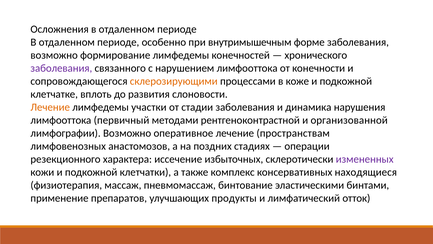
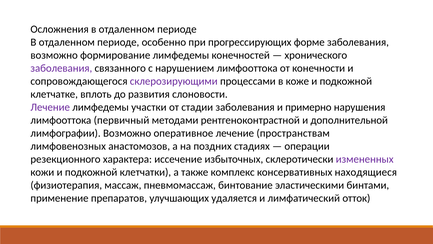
внутримышечным: внутримышечным -> прогрессирующих (250, 42)
склерозирующими colour: orange -> purple (174, 81)
Лечение colour: orange -> purple (50, 107)
динамика: динамика -> примерно (308, 107)
организованной: организованной -> дополнительной (349, 120)
продукты: продукты -> удаляется (234, 198)
